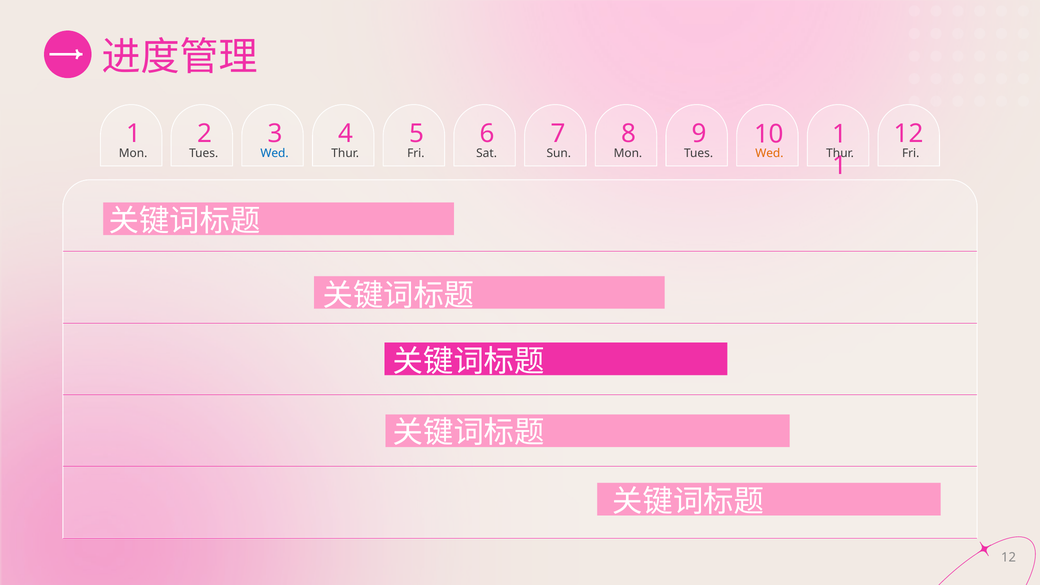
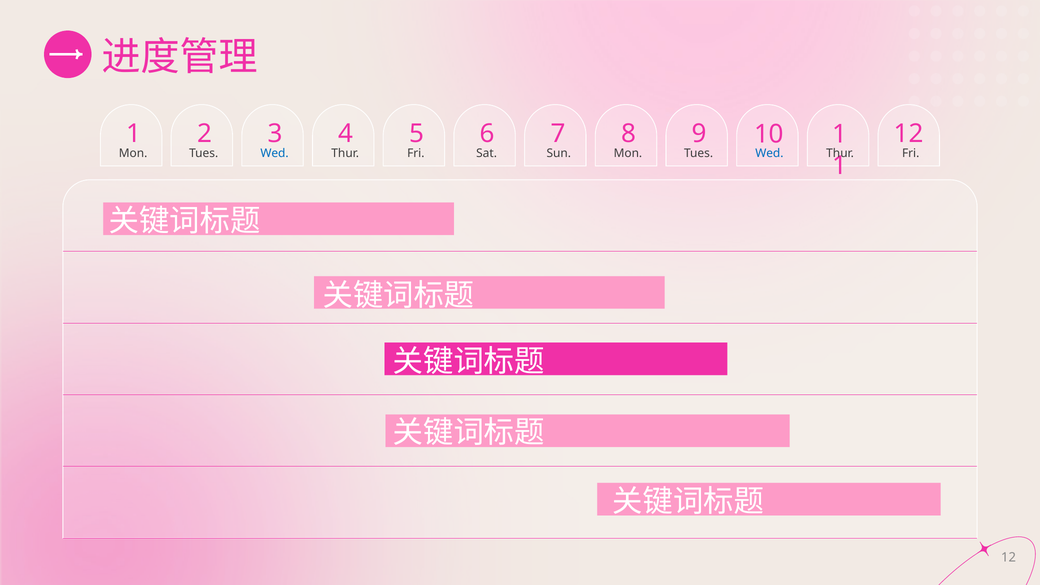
Wed colour: orange -> blue (769, 153)
